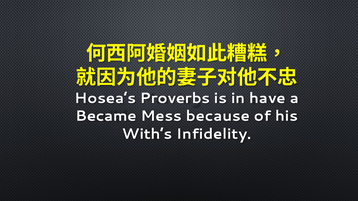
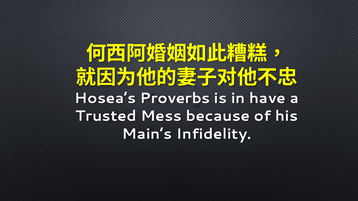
Became: Became -> Trusted (106, 116)
With’s: With’s -> Main’s (147, 134)
